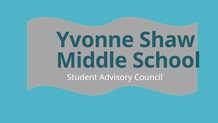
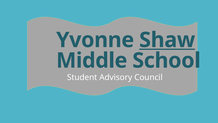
Shaw underline: none -> present (167, 40)
